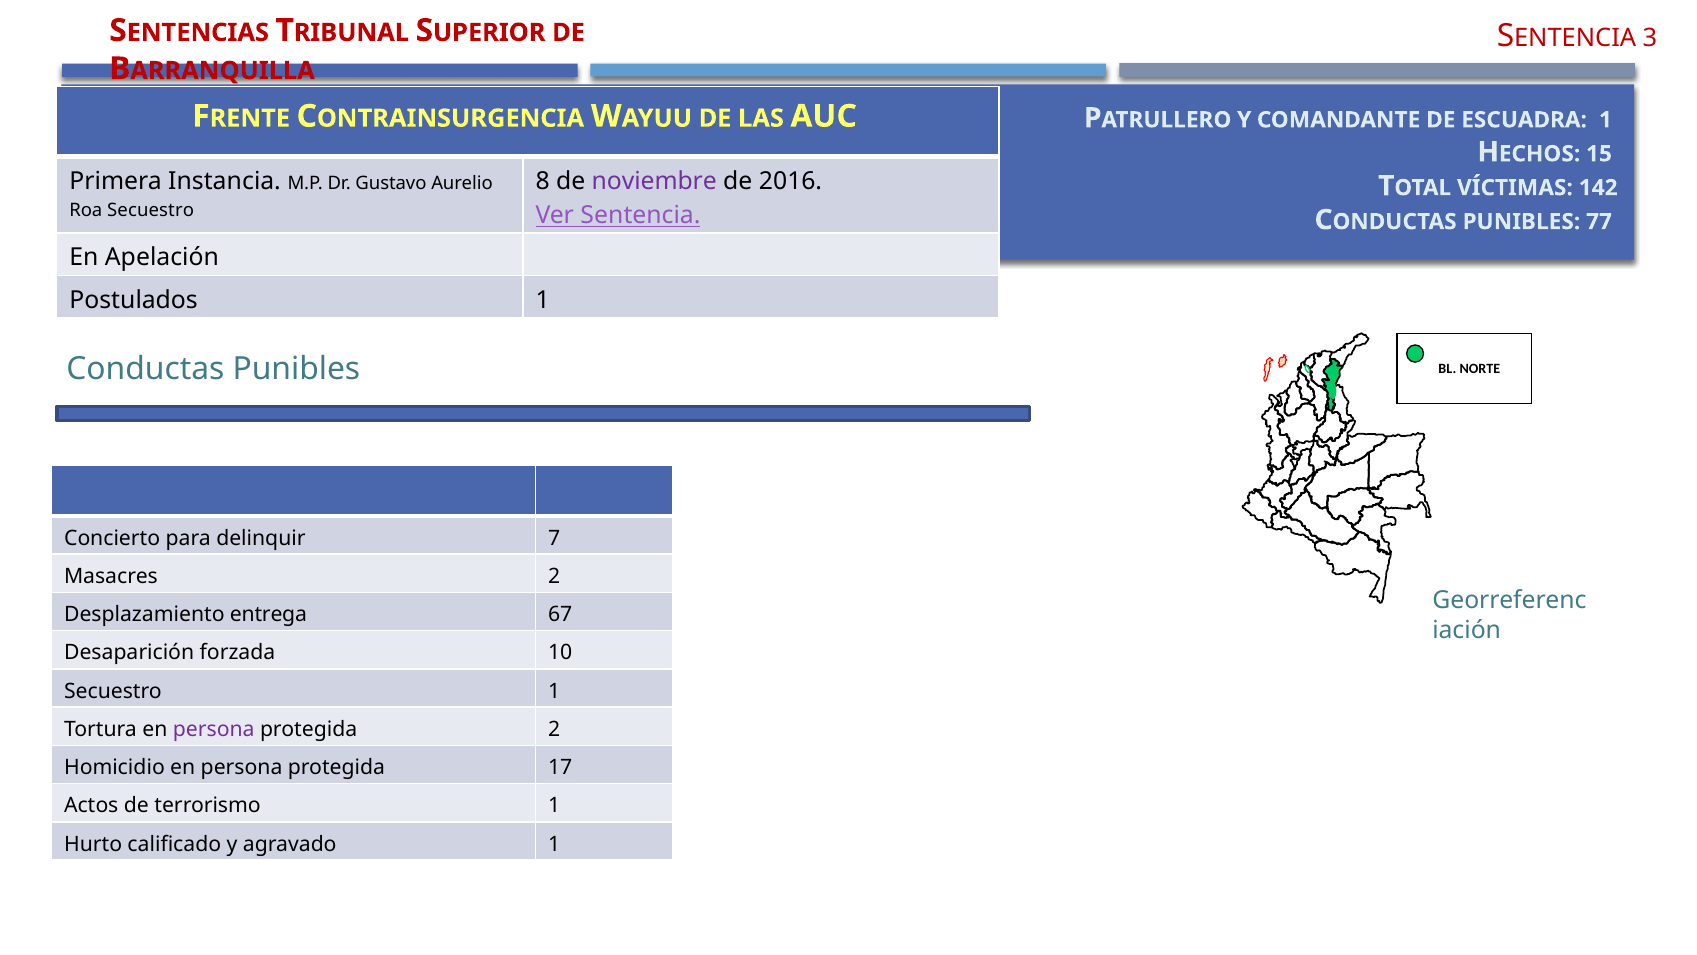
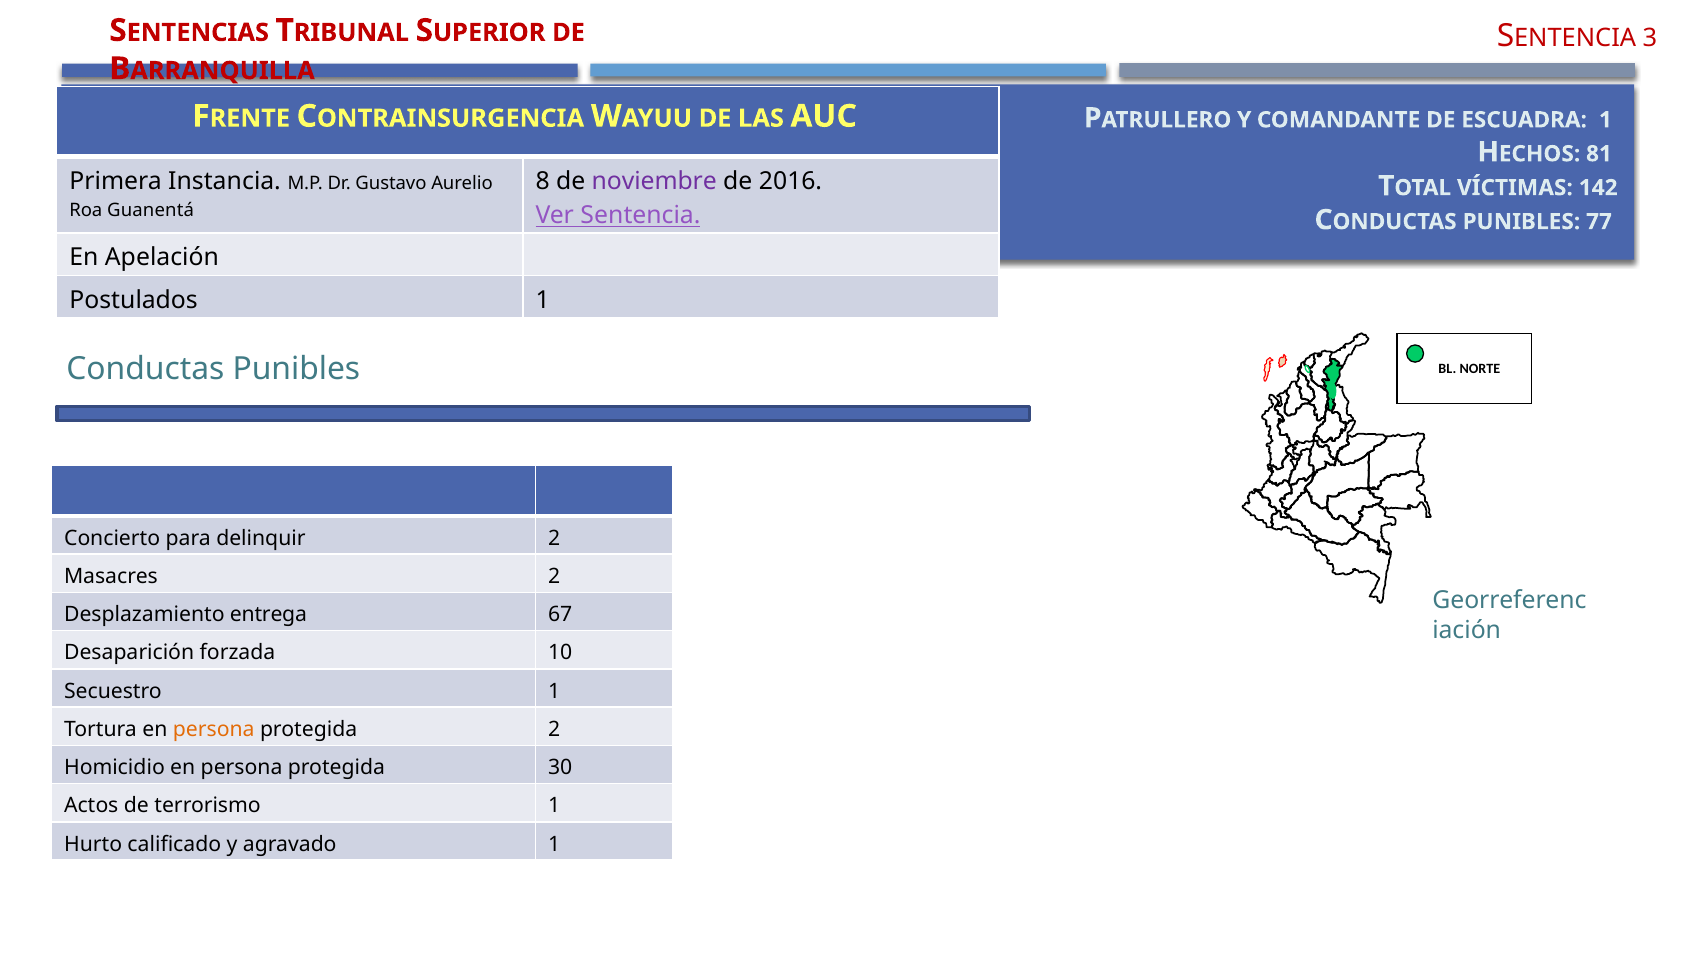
15: 15 -> 81 (1599, 154)
Roa Secuestro: Secuestro -> Guanentá (151, 210)
delinquir 7: 7 -> 2 (554, 538)
persona colour: purple -> orange (214, 729)
17: 17 -> 30 (560, 767)
